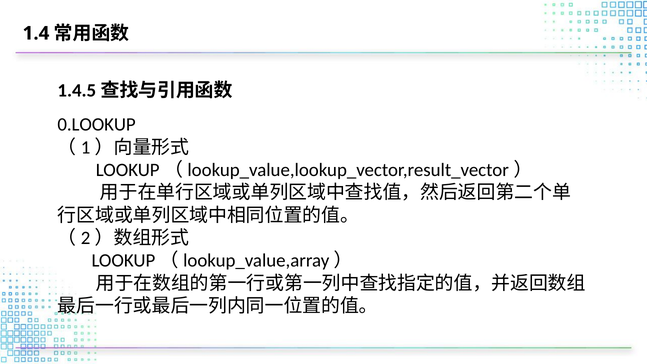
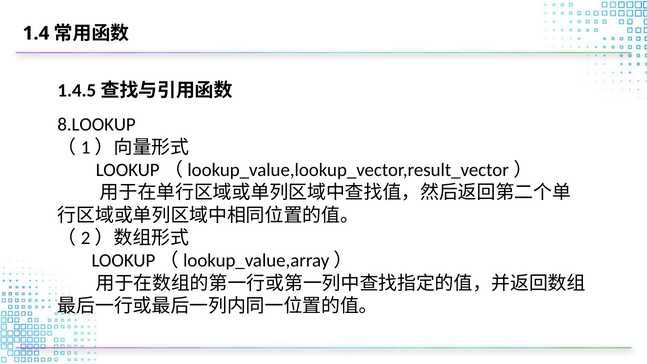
0.LOOKUP: 0.LOOKUP -> 8.LOOKUP (97, 125)
